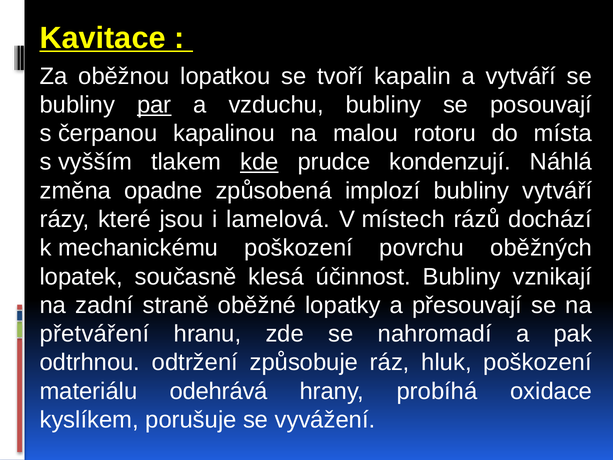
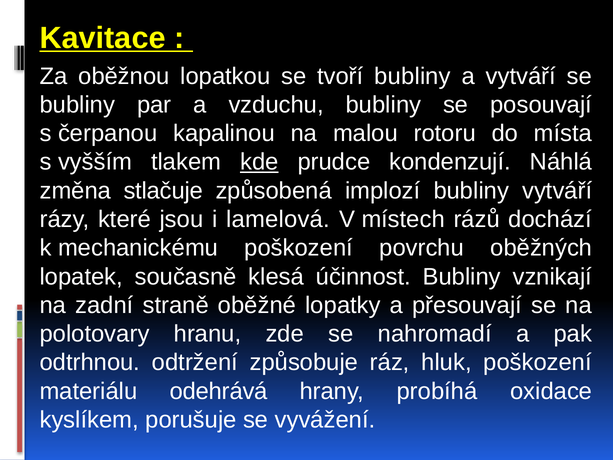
tvoří kapalin: kapalin -> bubliny (413, 76)
par underline: present -> none (154, 105)
opadne: opadne -> stlačuje (163, 191)
přetváření: přetváření -> polotovary (95, 334)
